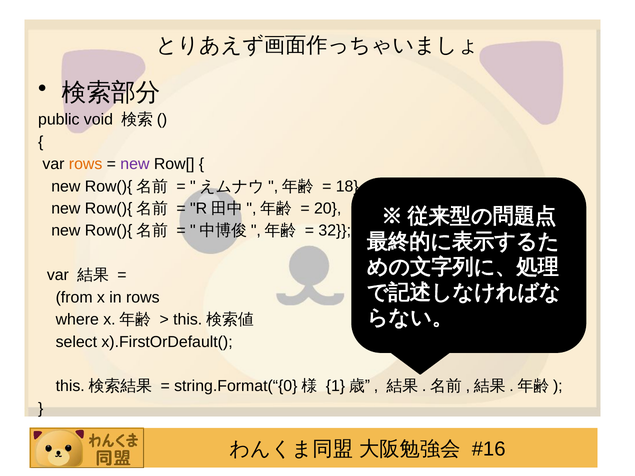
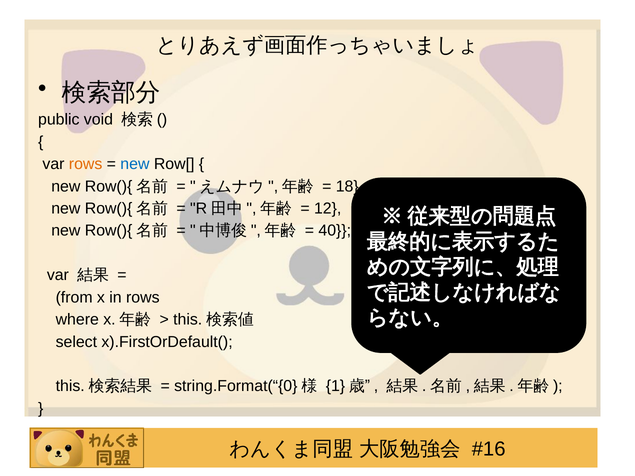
new colour: purple -> blue (135, 164)
20: 20 -> 12 (328, 209)
32: 32 -> 40 (335, 231)
